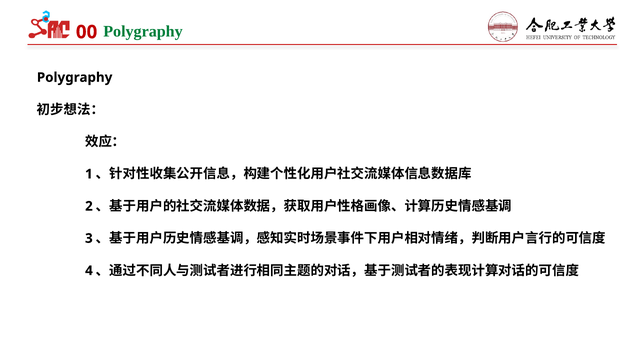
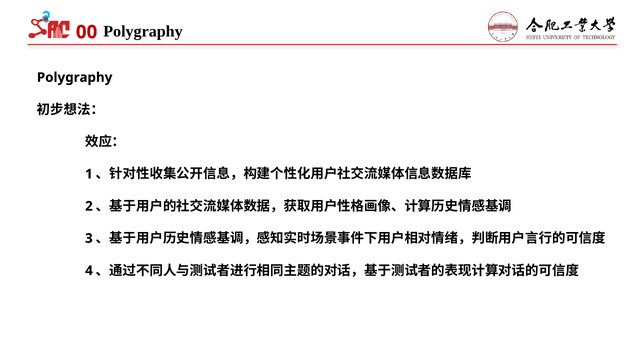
Polygraphy colour: green -> black (143, 31)
